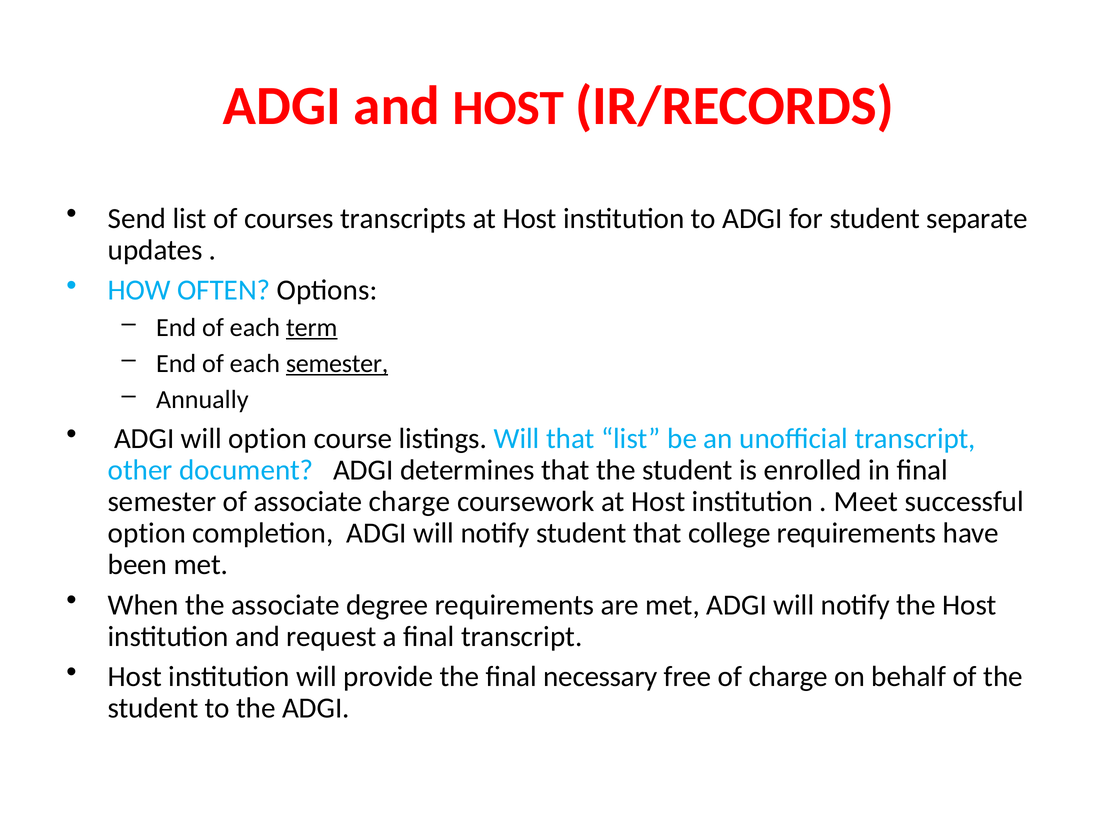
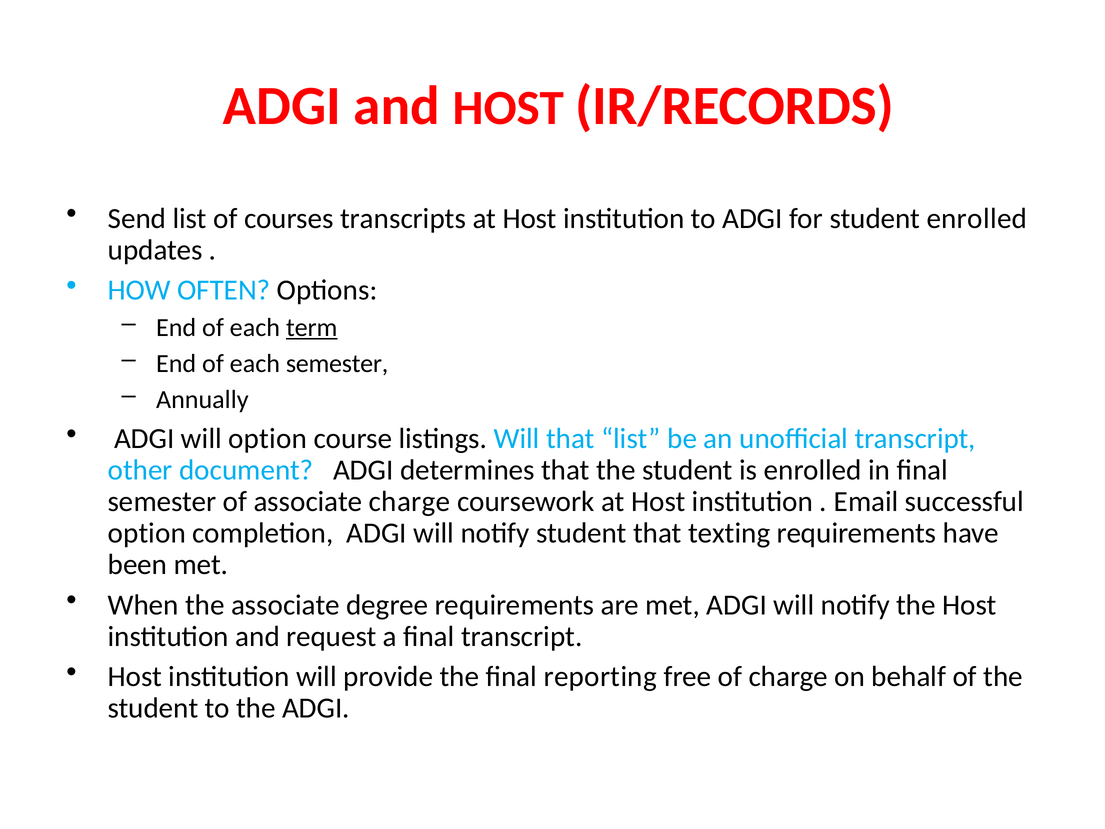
student separate: separate -> enrolled (977, 218)
semester underline: present -> none (337, 363)
Meet: Meet -> Email (866, 501)
college: college -> texting (729, 533)
necessary: necessary -> reporting (600, 677)
